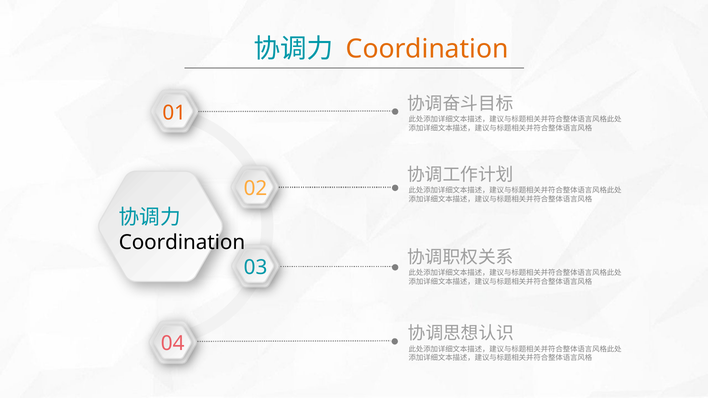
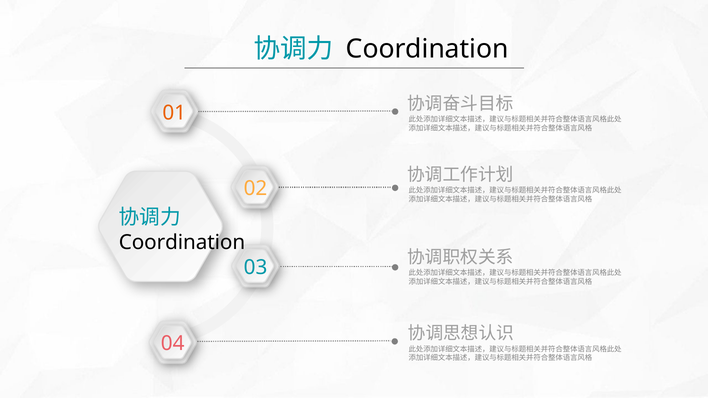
Coordination colour: orange -> black (427, 49)
